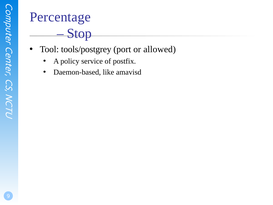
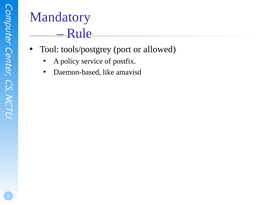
Percentage: Percentage -> Mandatory (60, 17)
Stop: Stop -> Rule (79, 33)
